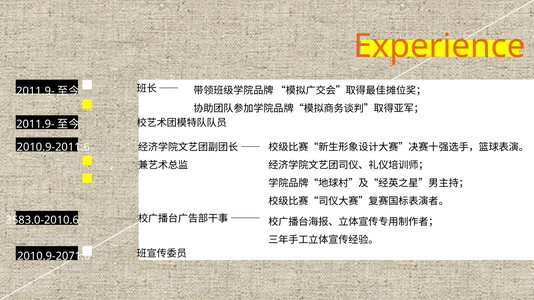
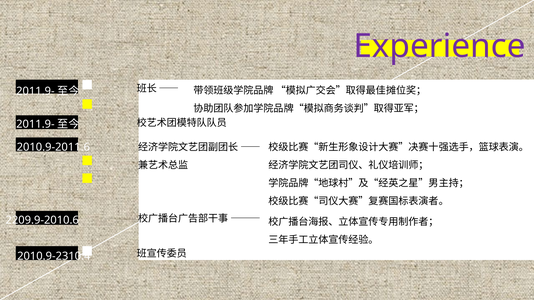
Experience colour: orange -> purple (440, 46)
3583.0-2010.6: 3583.0-2010.6 -> 2209.9-2010.6 (42, 221)
2010.9-2071.6: 2010.9-2071.6 -> 2010.9-2310.4 (54, 256)
